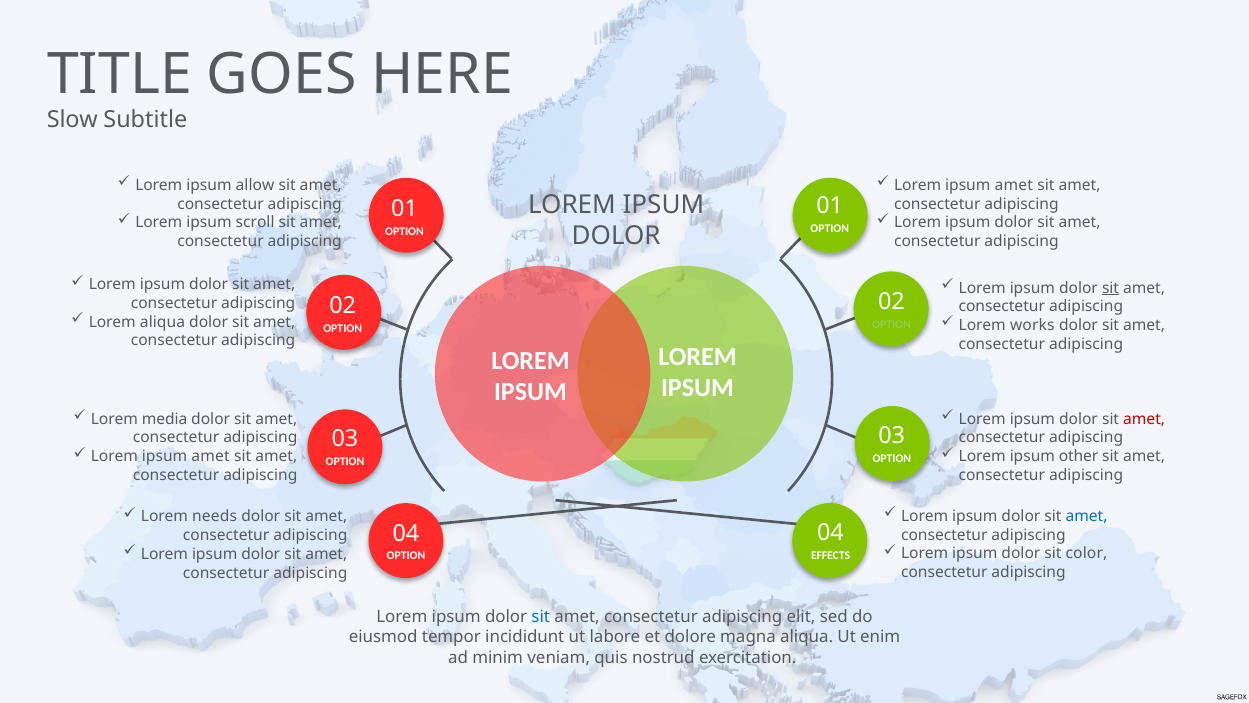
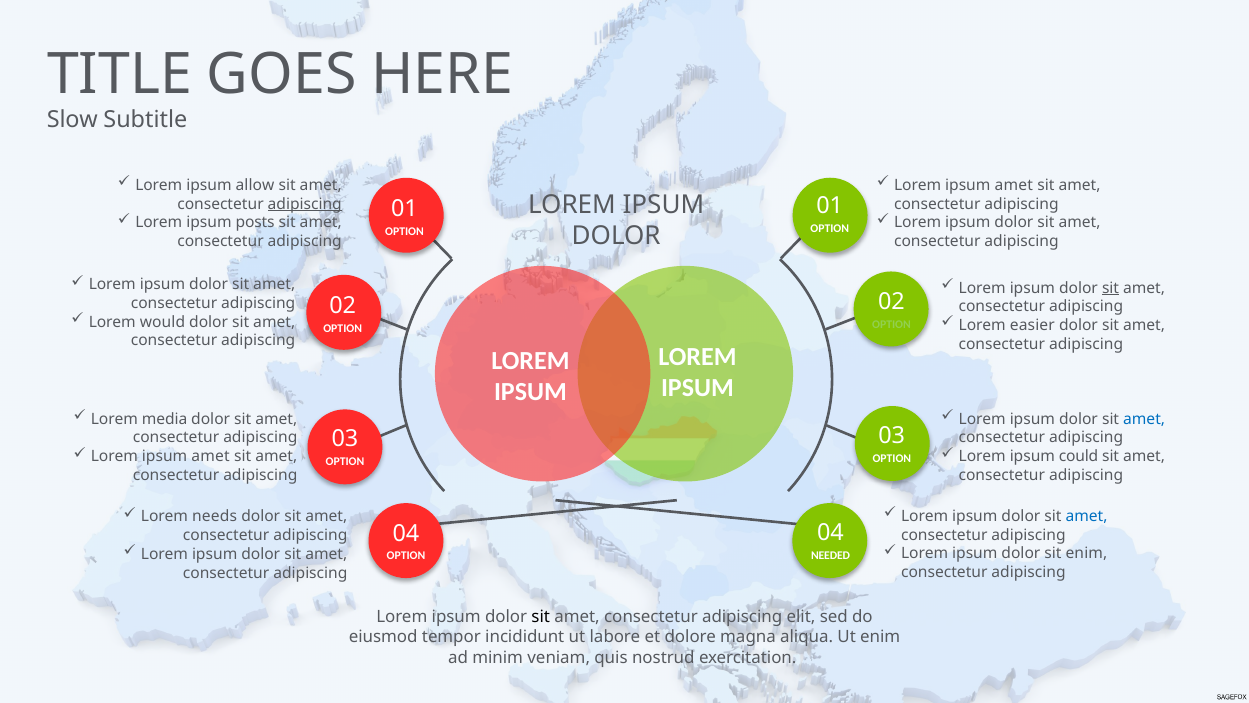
adipiscing underline: none -> present (305, 204)
scroll: scroll -> posts (255, 223)
Lorem aliqua: aliqua -> would (163, 322)
works: works -> easier (1032, 325)
amet colour: red -> blue (1144, 419)
other: other -> could (1079, 456)
sit color: color -> enim (1086, 553)
EFFECTS: EFFECTS -> NEEDED (831, 555)
sit colour: blue -> black (541, 616)
